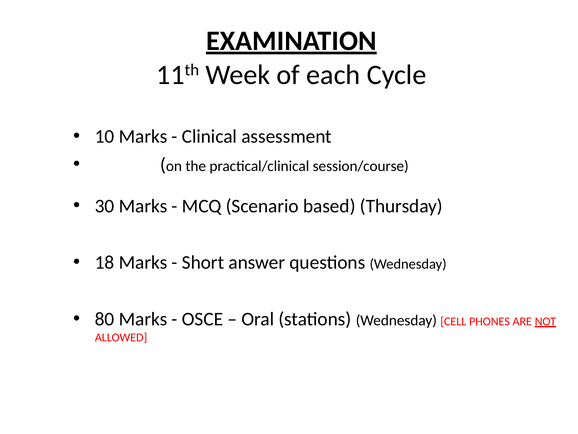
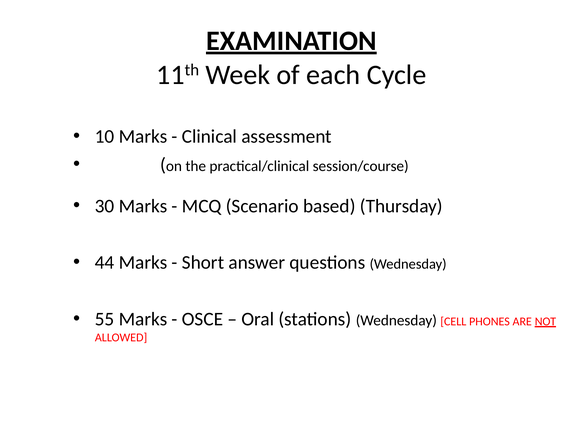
18: 18 -> 44 (105, 262)
80: 80 -> 55 (105, 319)
